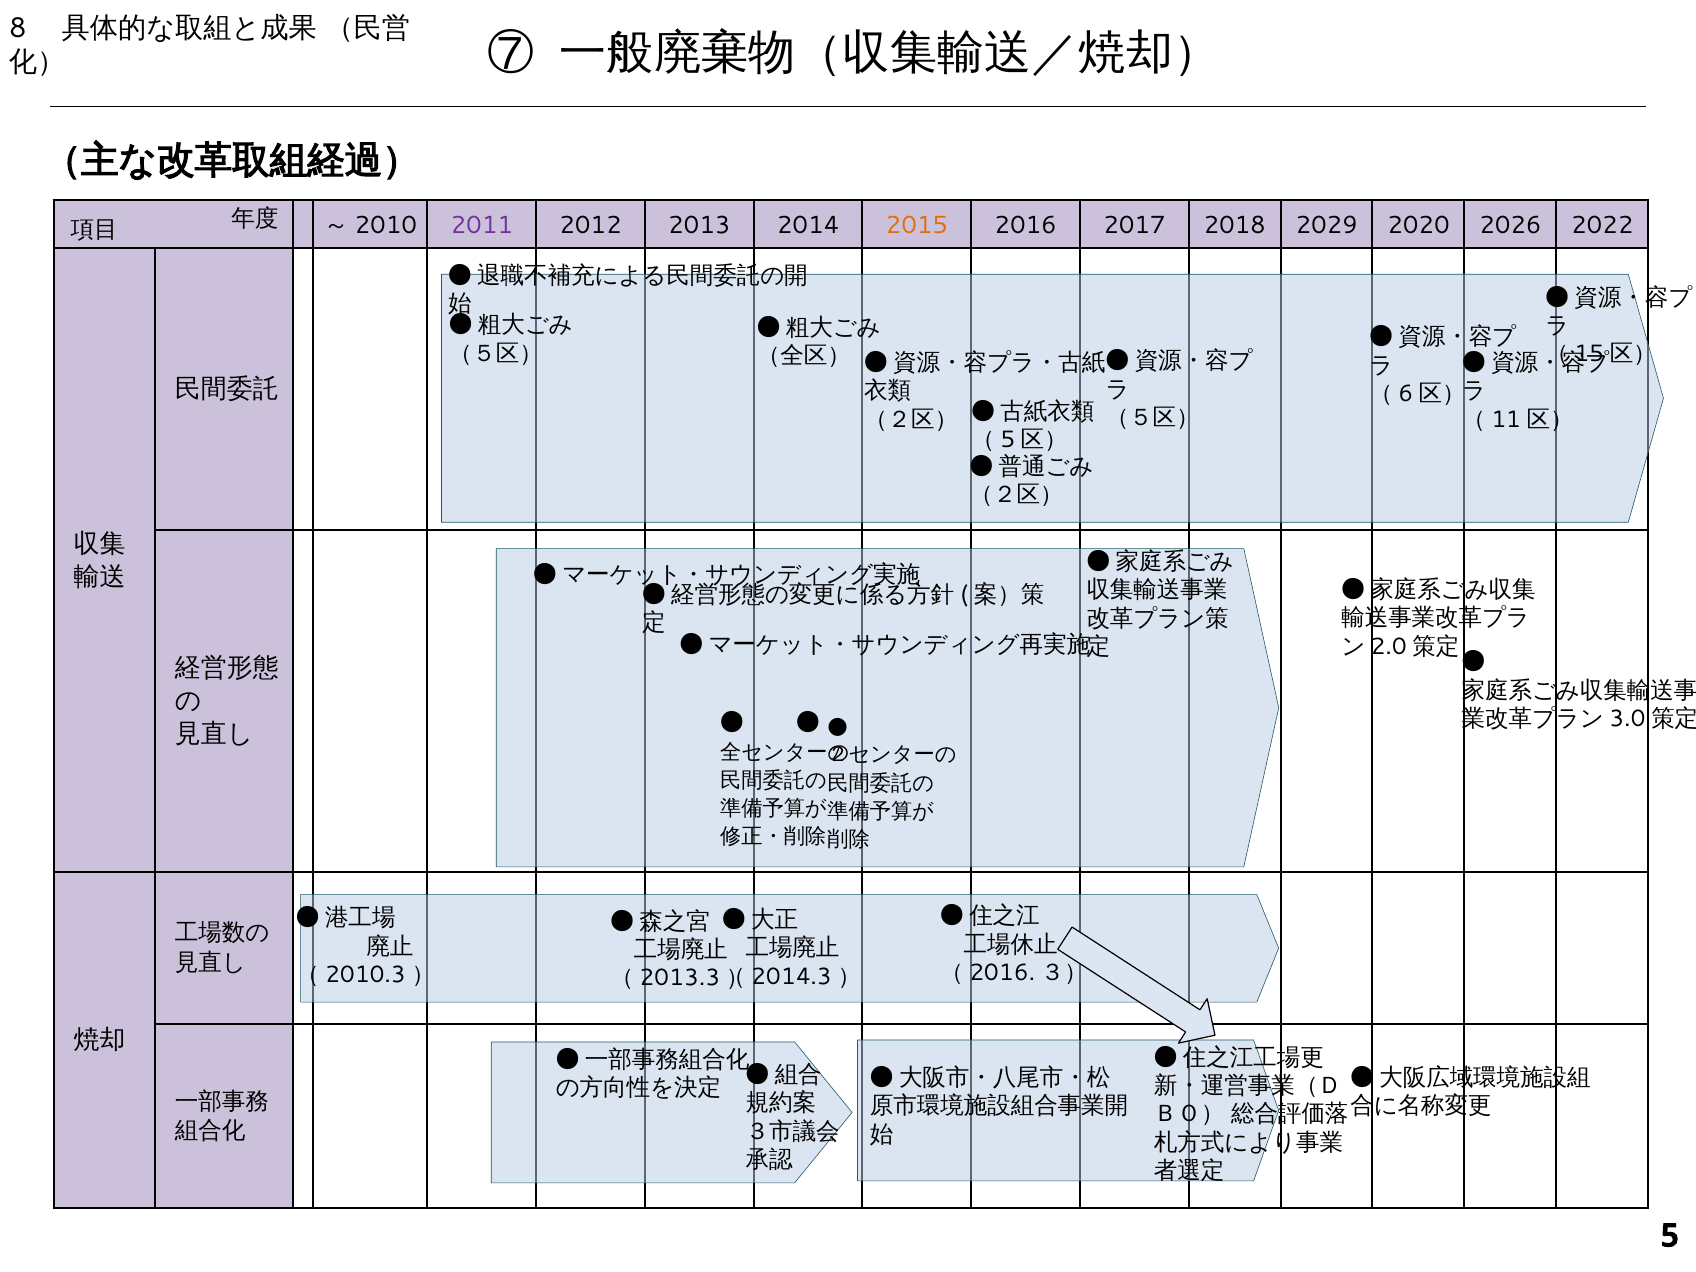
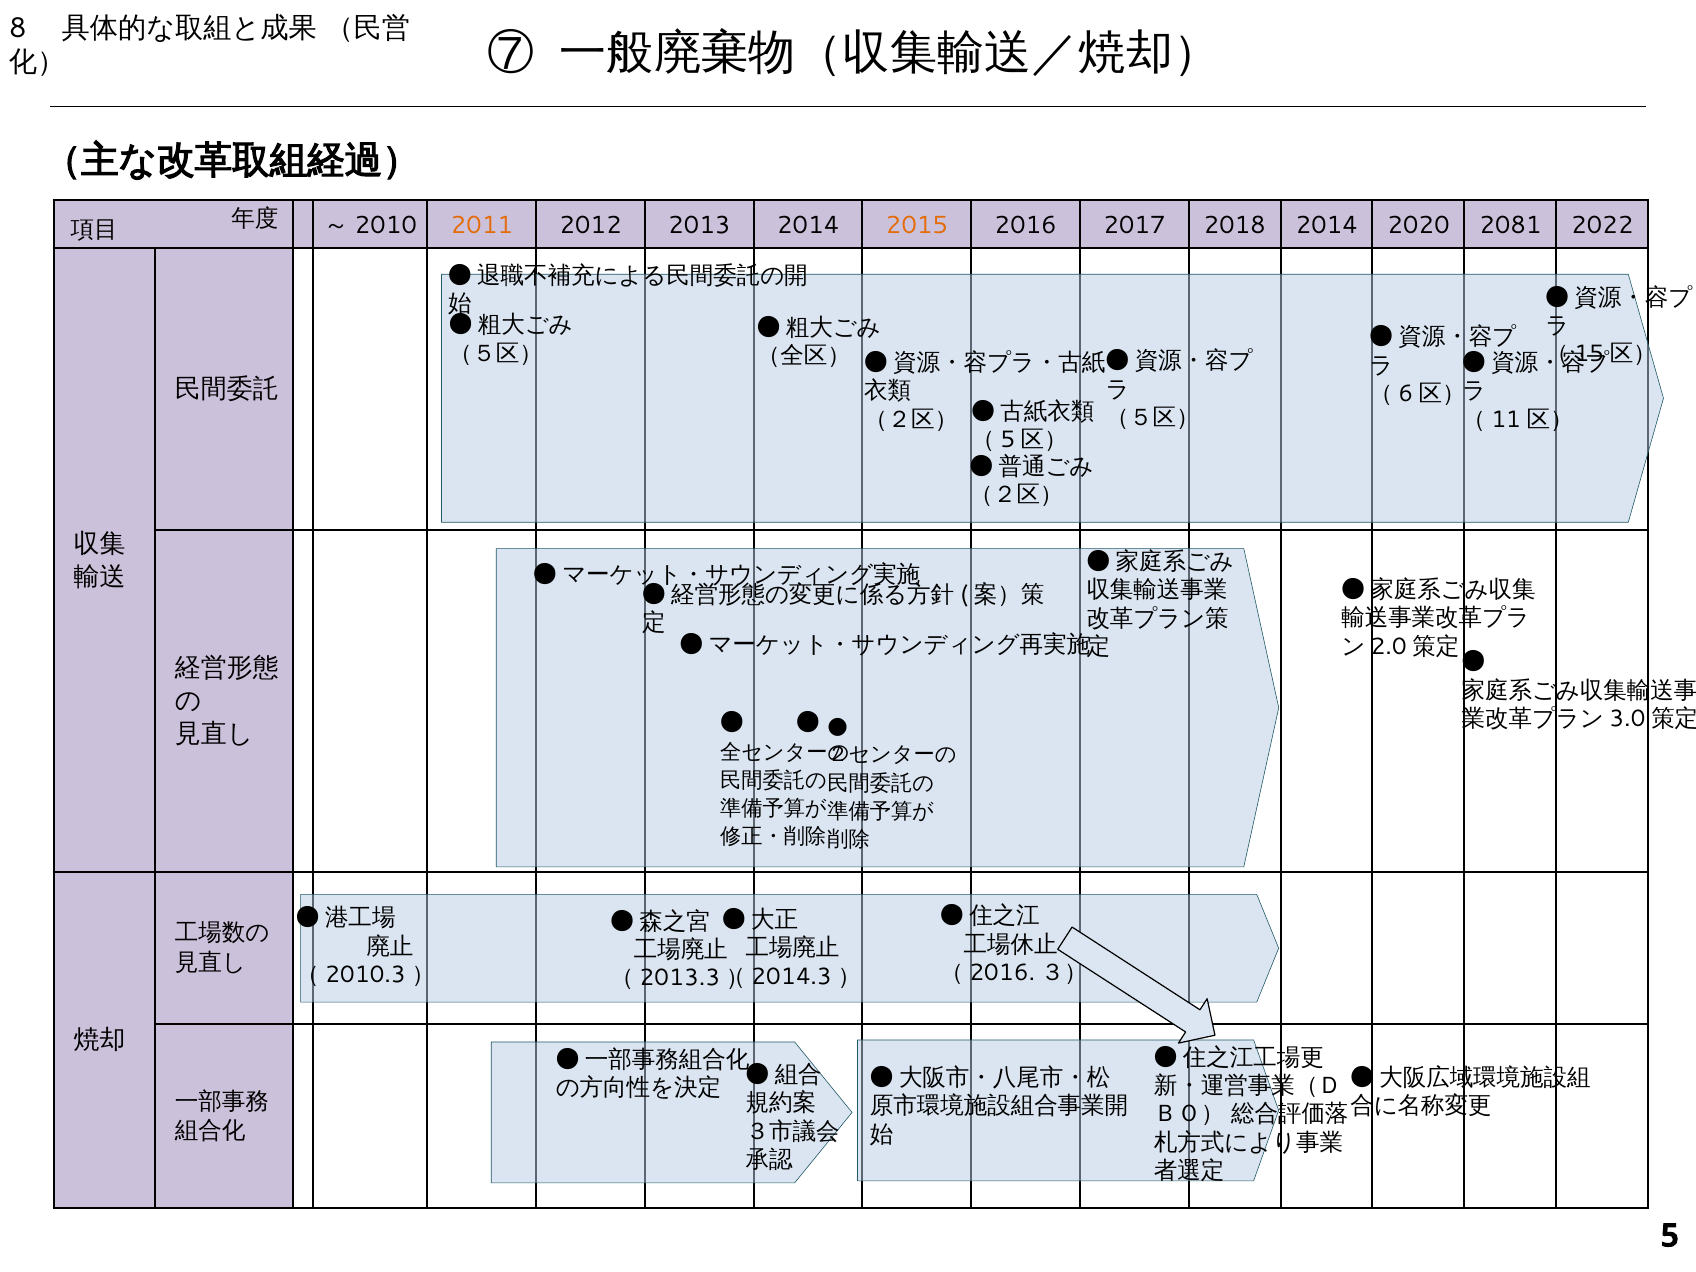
2011 colour: purple -> orange (482, 225)
2018 2029: 2029 -> 2014 (1327, 225)
2026: 2026 -> 2081 (1510, 225)
